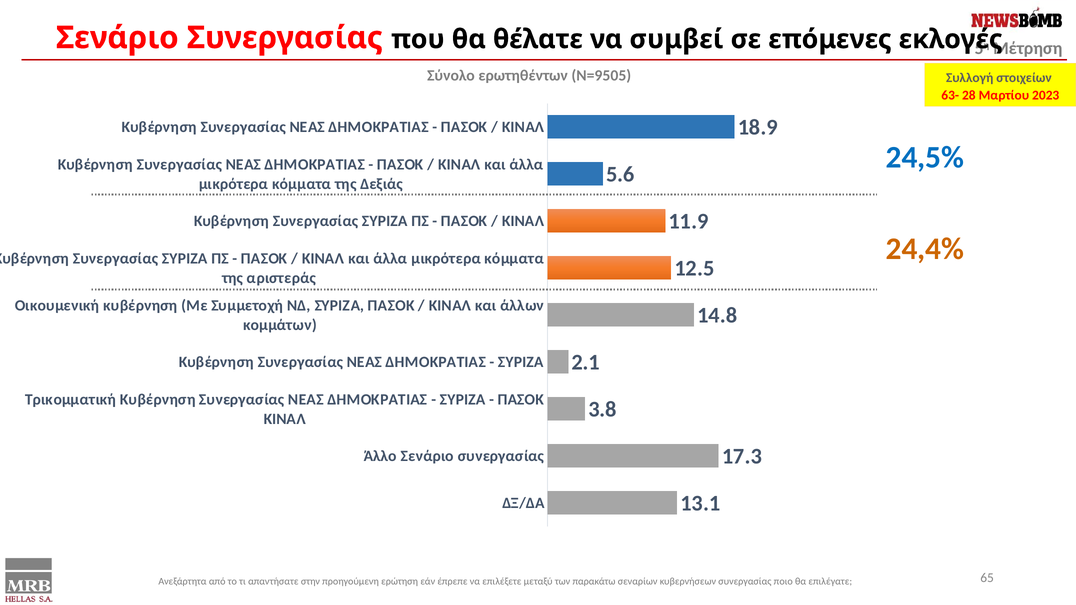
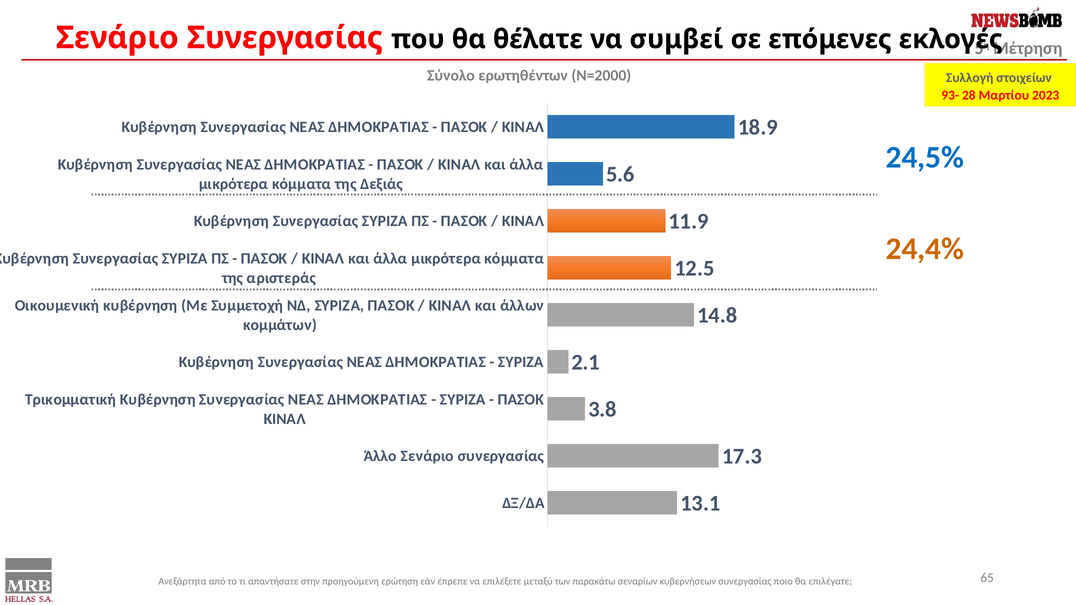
Ν=9505: Ν=9505 -> Ν=2000 (601, 76)
63-: 63- -> 93- (950, 95)
